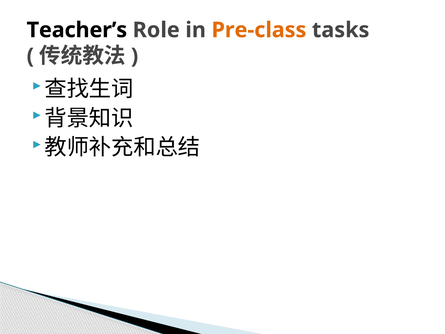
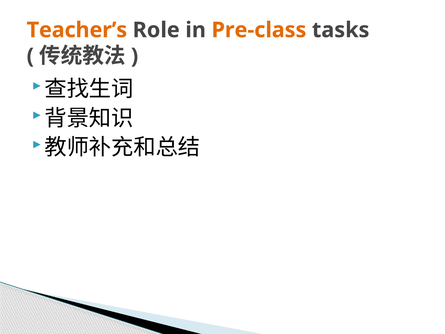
Teacher’s colour: black -> orange (77, 30)
